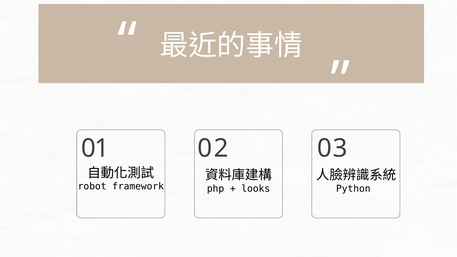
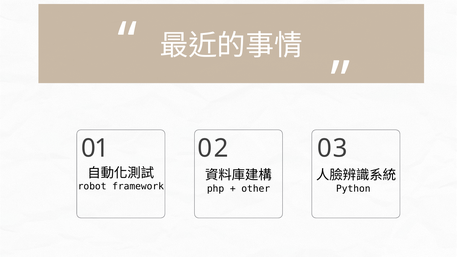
looks: looks -> other (256, 189)
